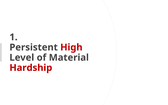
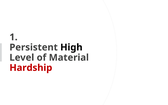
High colour: red -> black (71, 47)
